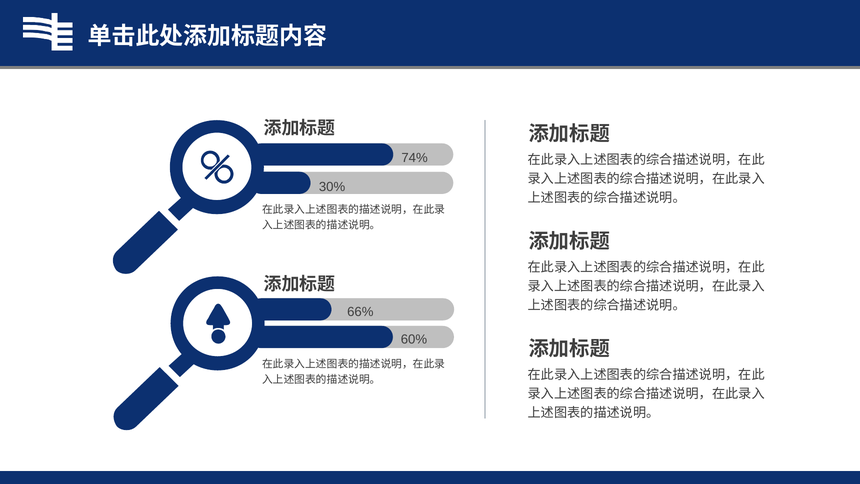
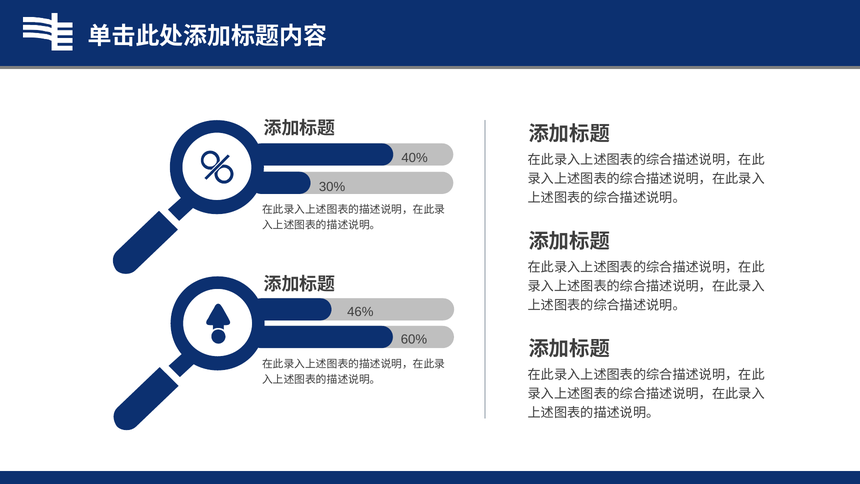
74%: 74% -> 40% (415, 158)
66%: 66% -> 46% (360, 312)
